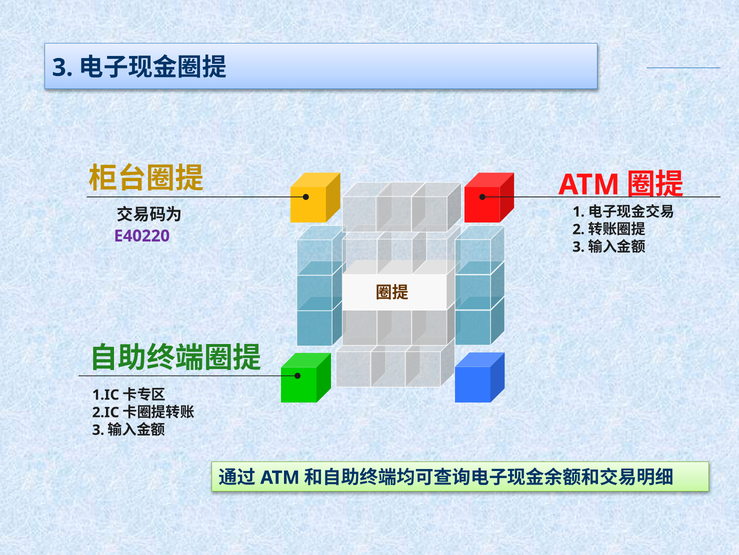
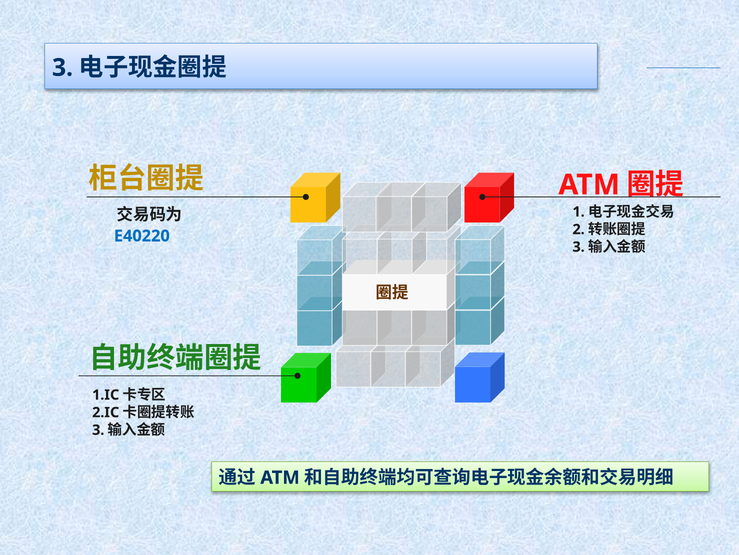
E40220 colour: purple -> blue (142, 236)
